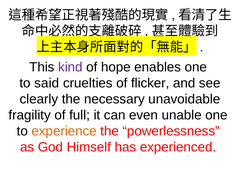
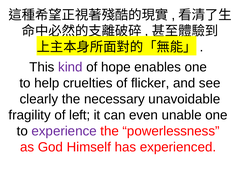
said: said -> help (47, 83)
full: full -> left (80, 115)
experience colour: orange -> purple (64, 131)
